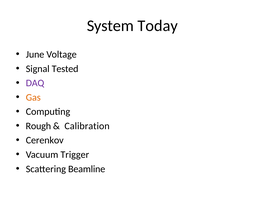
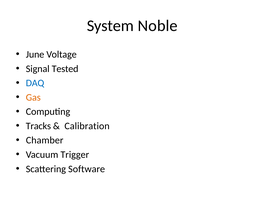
Today: Today -> Noble (158, 26)
DAQ colour: purple -> blue (35, 83)
Rough: Rough -> Tracks (38, 126)
Cerenkov: Cerenkov -> Chamber (45, 140)
Beamline: Beamline -> Software (87, 169)
